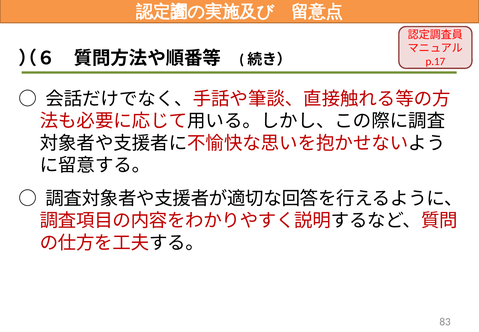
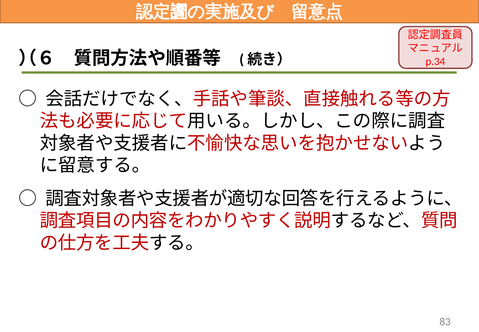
p.17: p.17 -> p.34 (435, 61)
